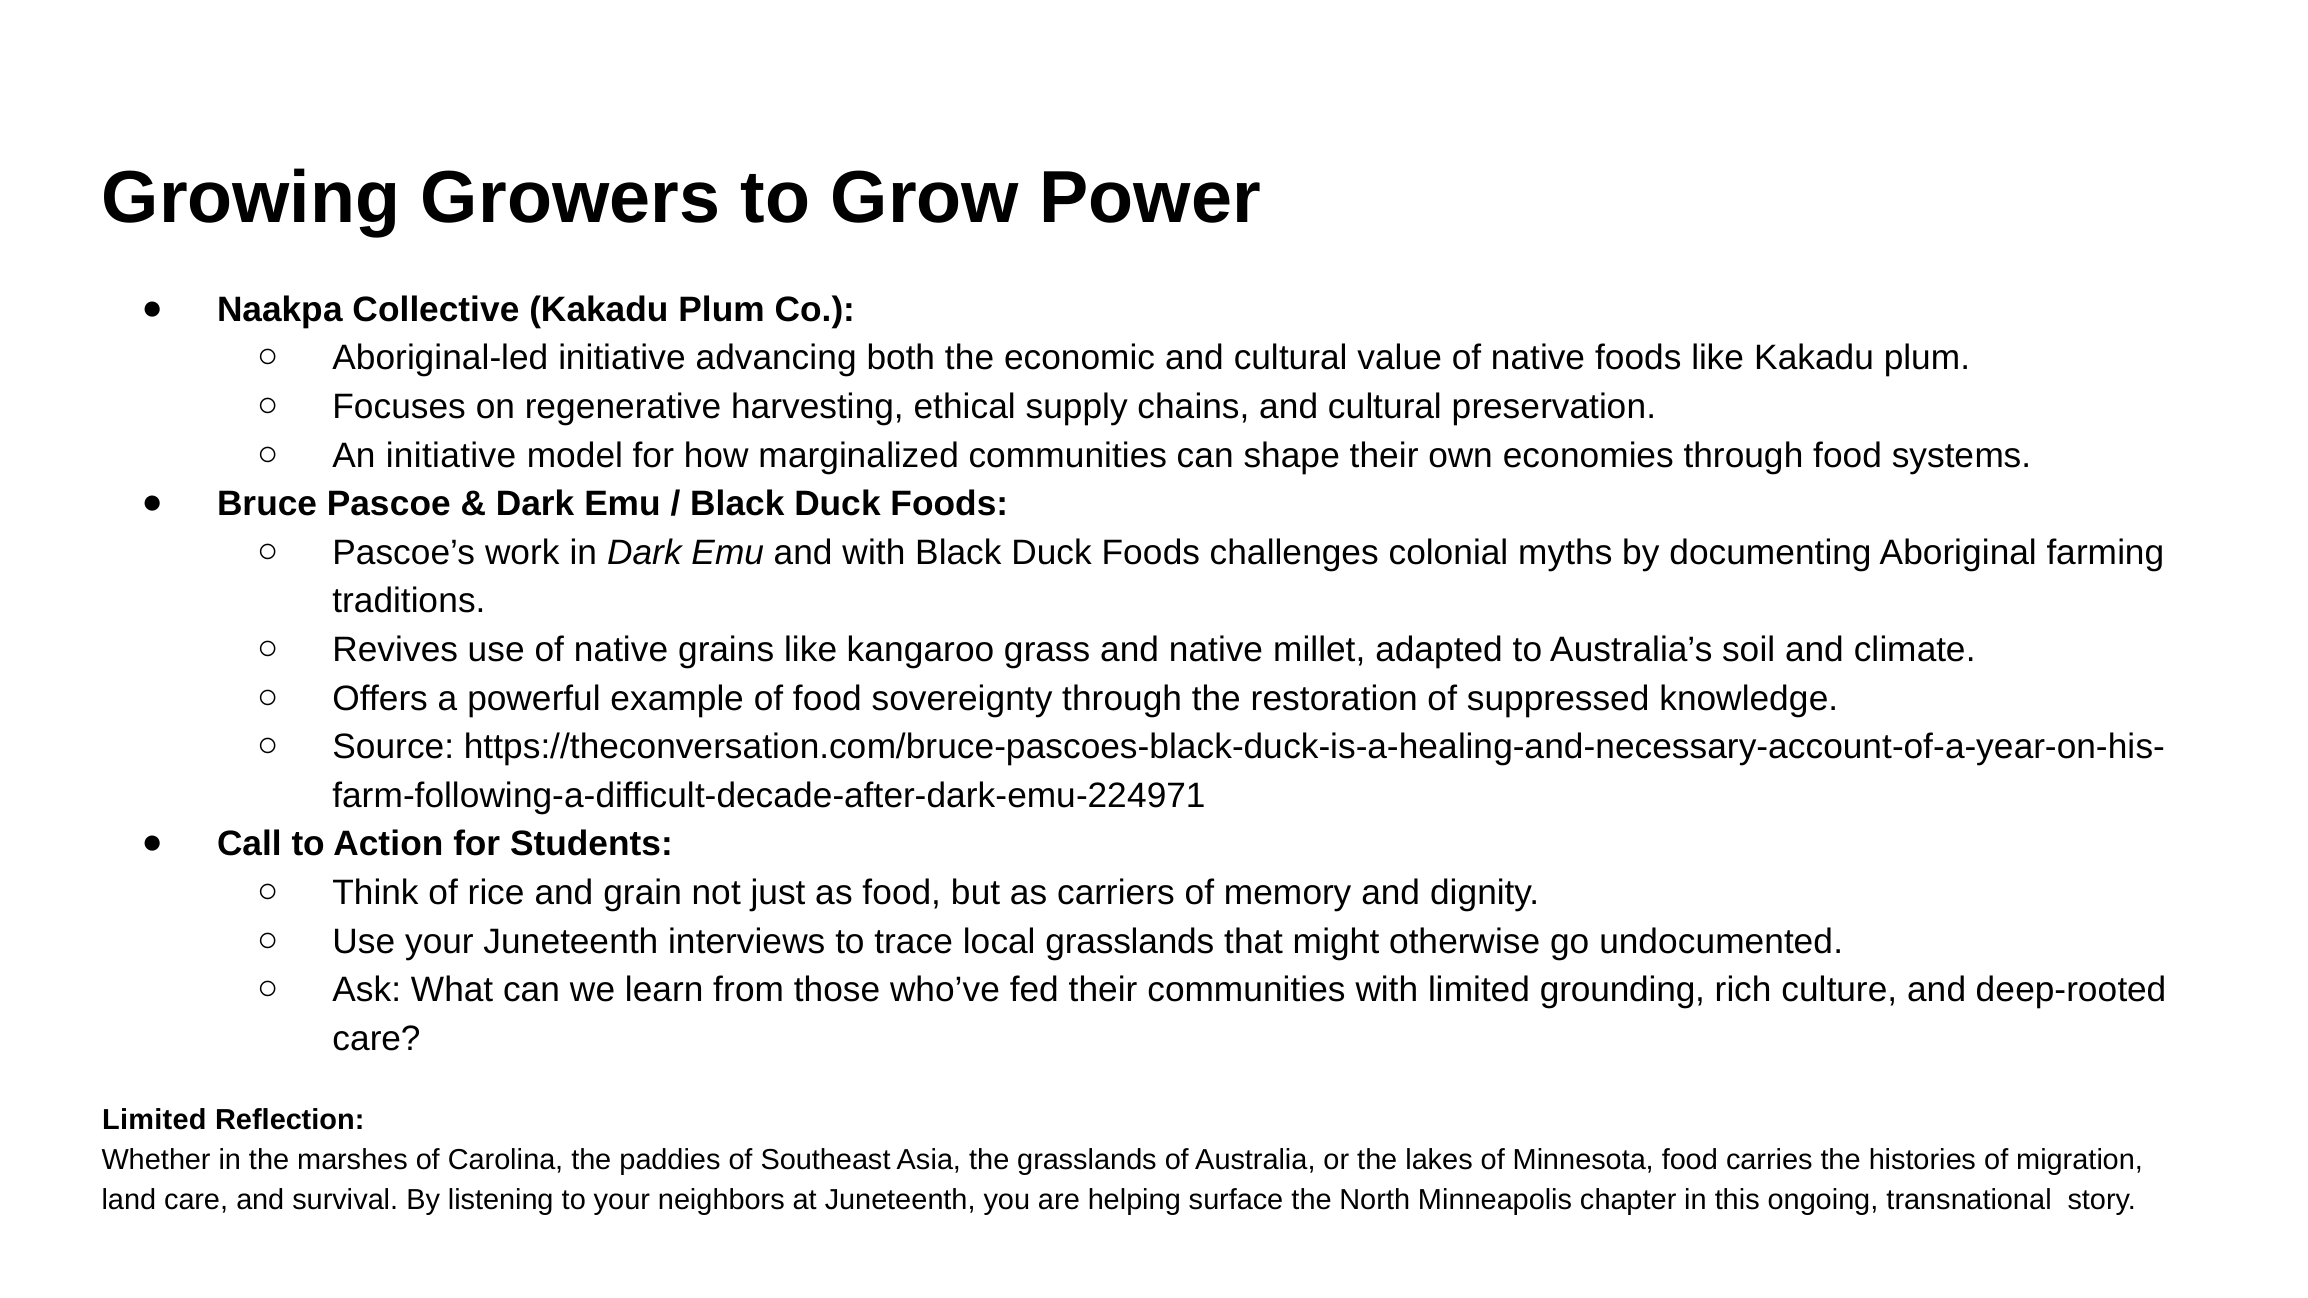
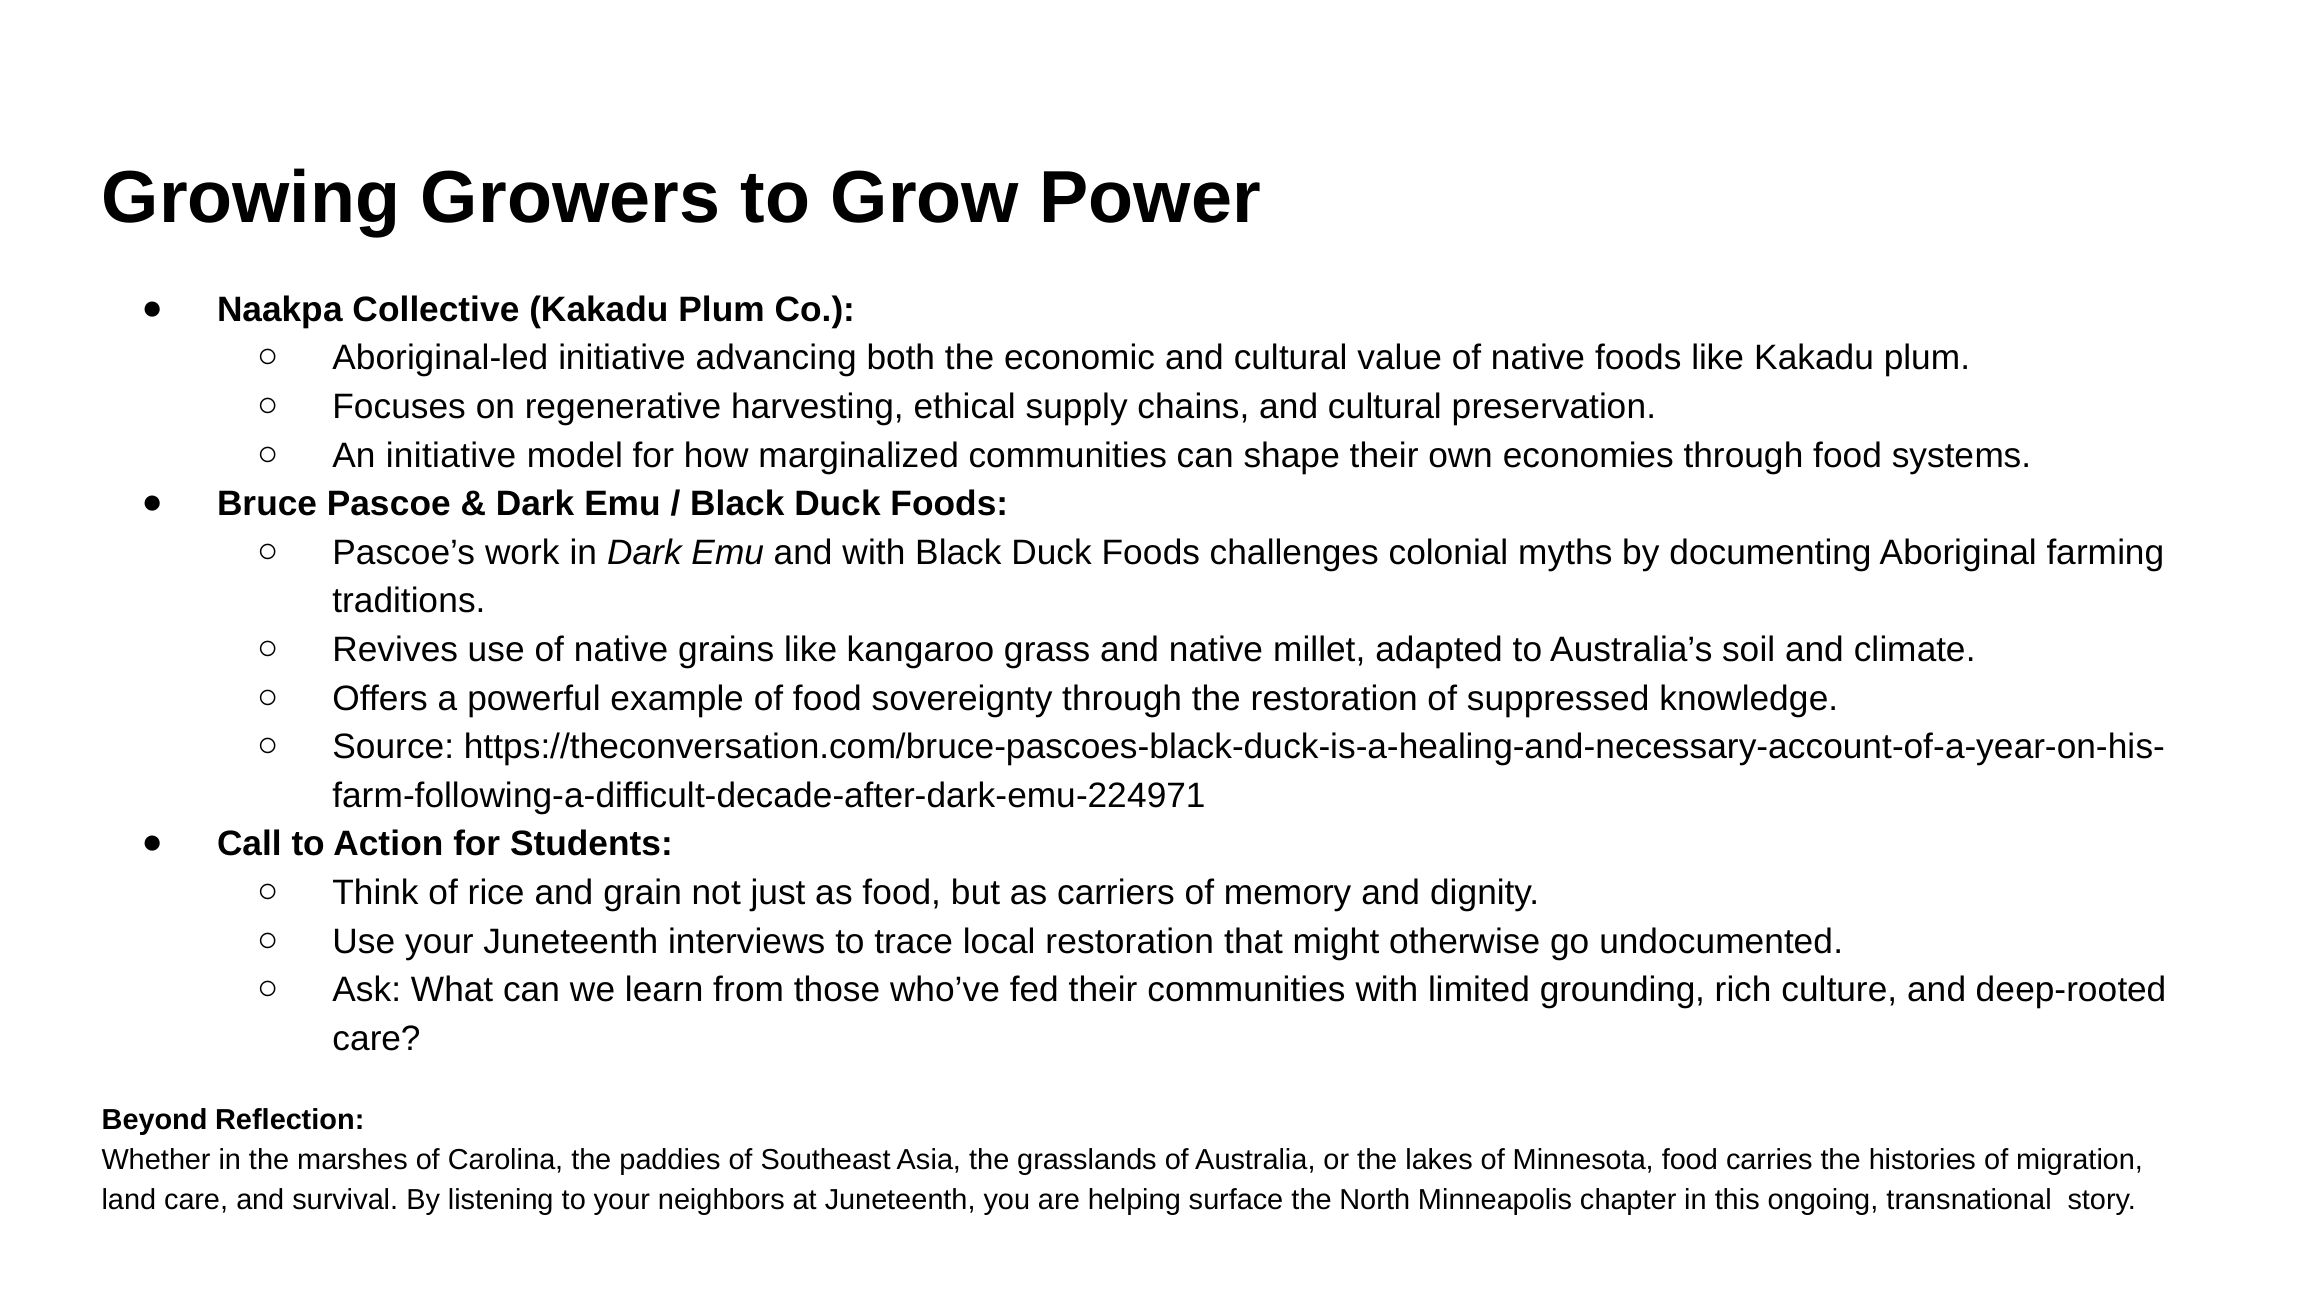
local grasslands: grasslands -> restoration (1130, 942)
Limited: Limited -> Beyond (155, 1121)
